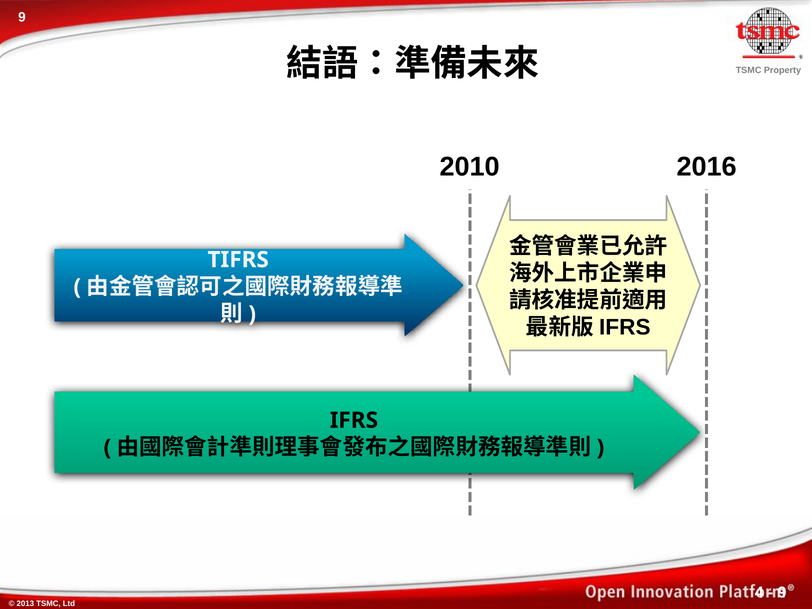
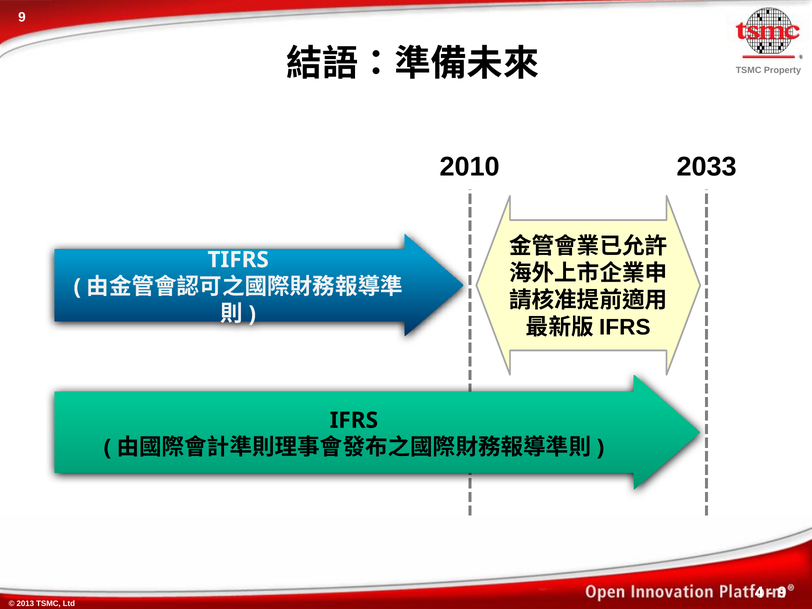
2016: 2016 -> 2033 (707, 167)
